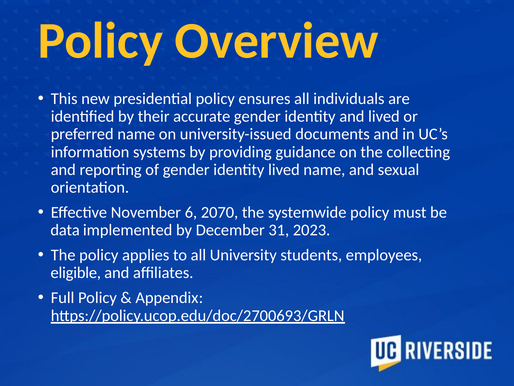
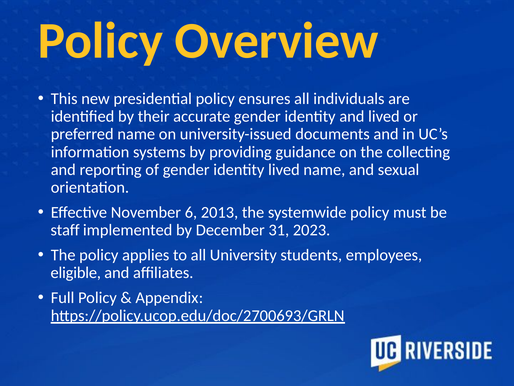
2070: 2070 -> 2013 (220, 212)
data: data -> staff (65, 230)
